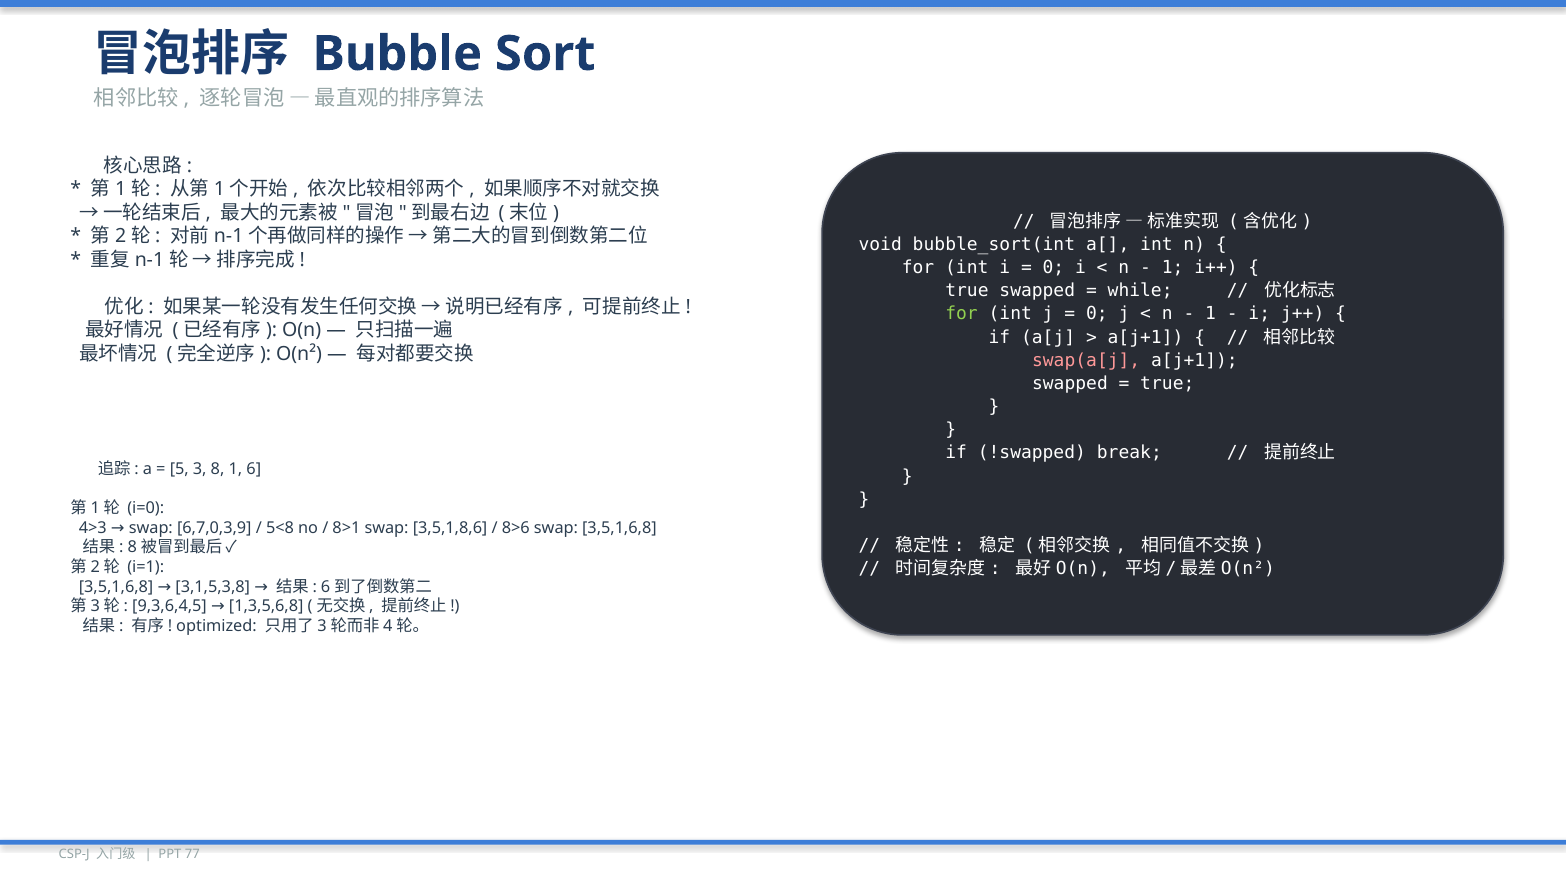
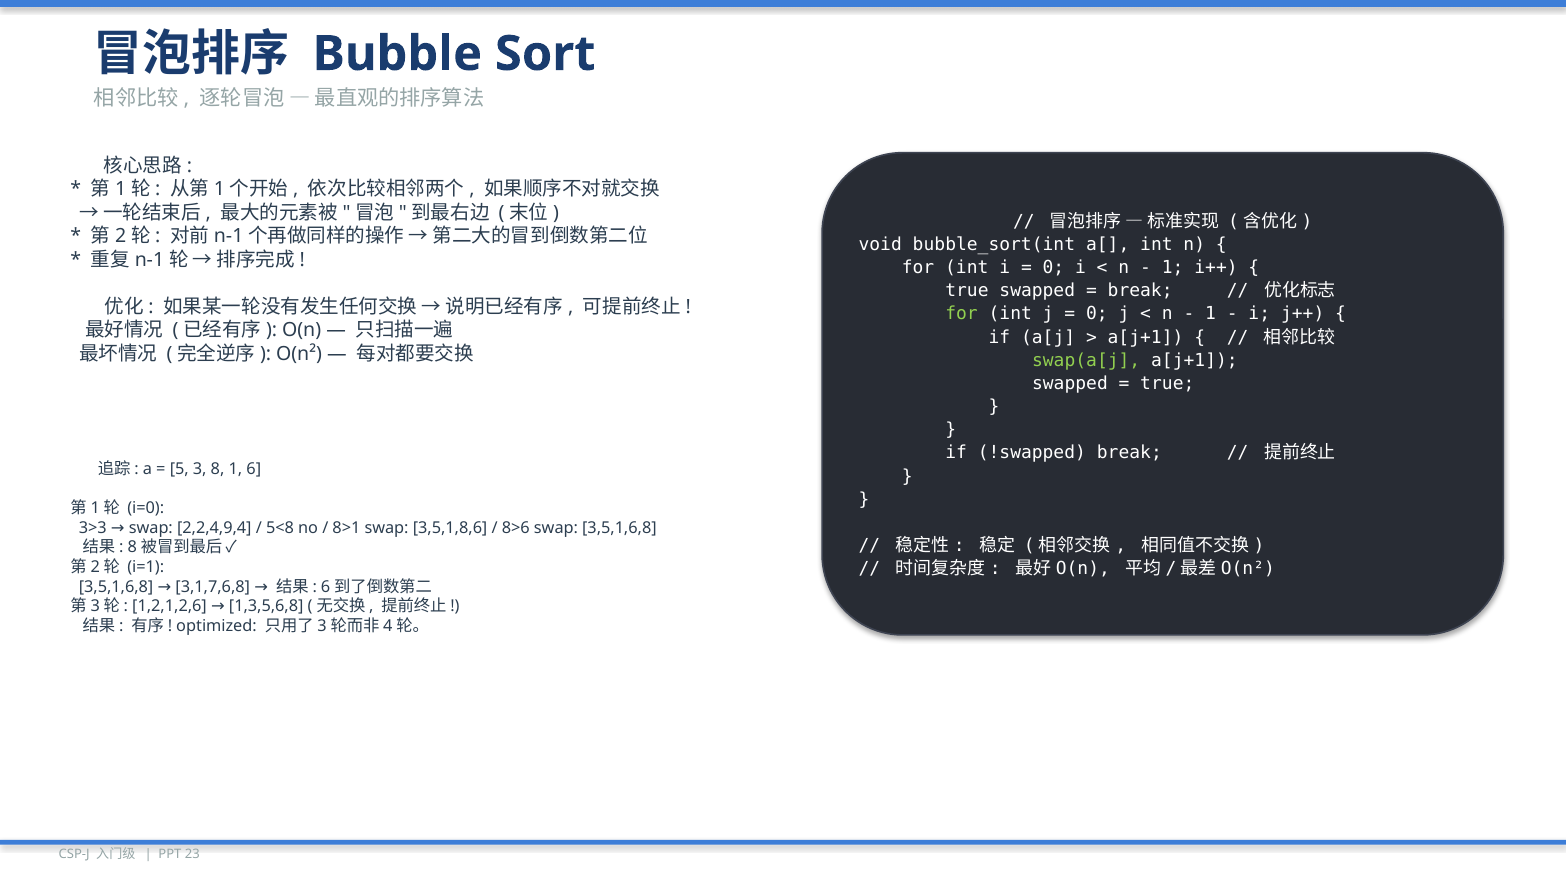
while: while -> break (1140, 291)
swap(a[j colour: pink -> light green (1086, 360)
4>3: 4>3 -> 3>3 (93, 528)
6,7,0,3,9: 6,7,0,3,9 -> 2,2,4,9,4 (214, 528)
3,1,5,3,8: 3,1,5,3,8 -> 3,1,7,6,8 (213, 587)
9,3,6,4,5: 9,3,6,4,5 -> 1,2,1,2,6 (170, 606)
77: 77 -> 23 (192, 854)
